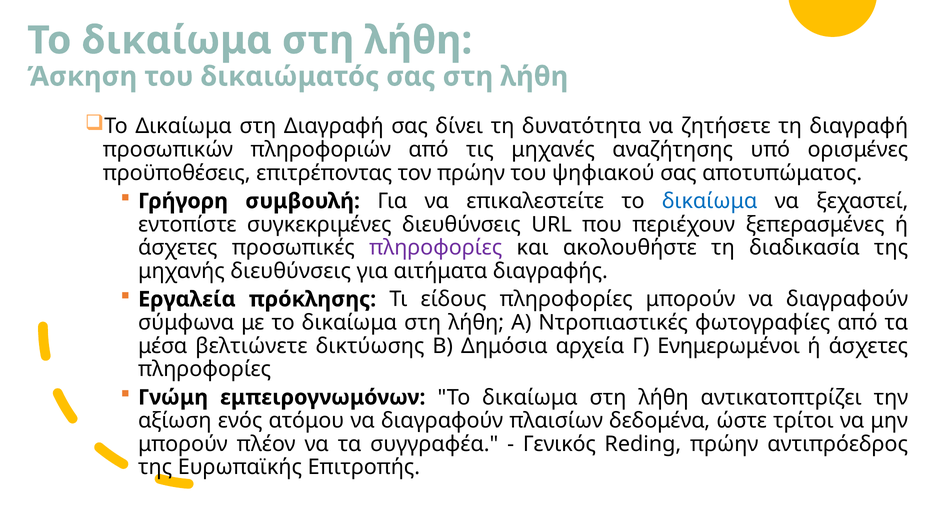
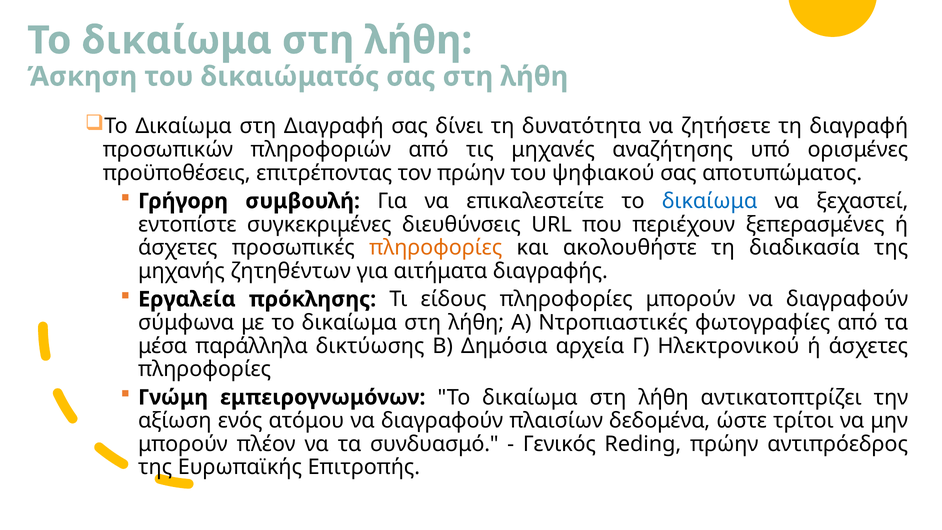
πληροφορίες colour: purple -> orange (436, 248)
μηχανής διευθύνσεις: διευθύνσεις -> ζητηθέντων (291, 271)
βελτιώνετε: βελτιώνετε -> παράλληλα (252, 346)
Ενημερωμένοι: Ενημερωμένοι -> Ηλεκτρονικού (729, 346)
συγγραφέα: συγγραφέα -> συνδυασμό (434, 444)
